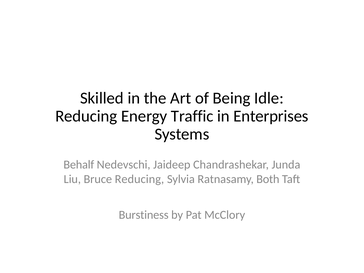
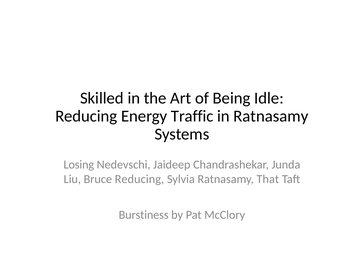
in Enterprises: Enterprises -> Ratnasamy (271, 116)
Behalf: Behalf -> Losing (79, 165)
Both: Both -> That (268, 179)
